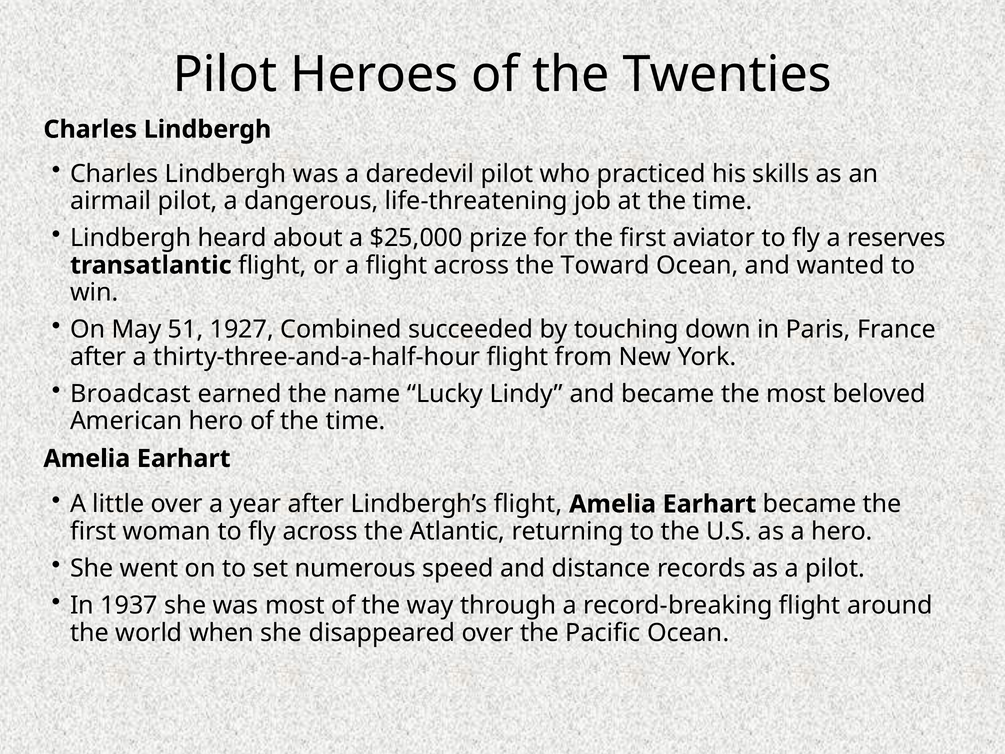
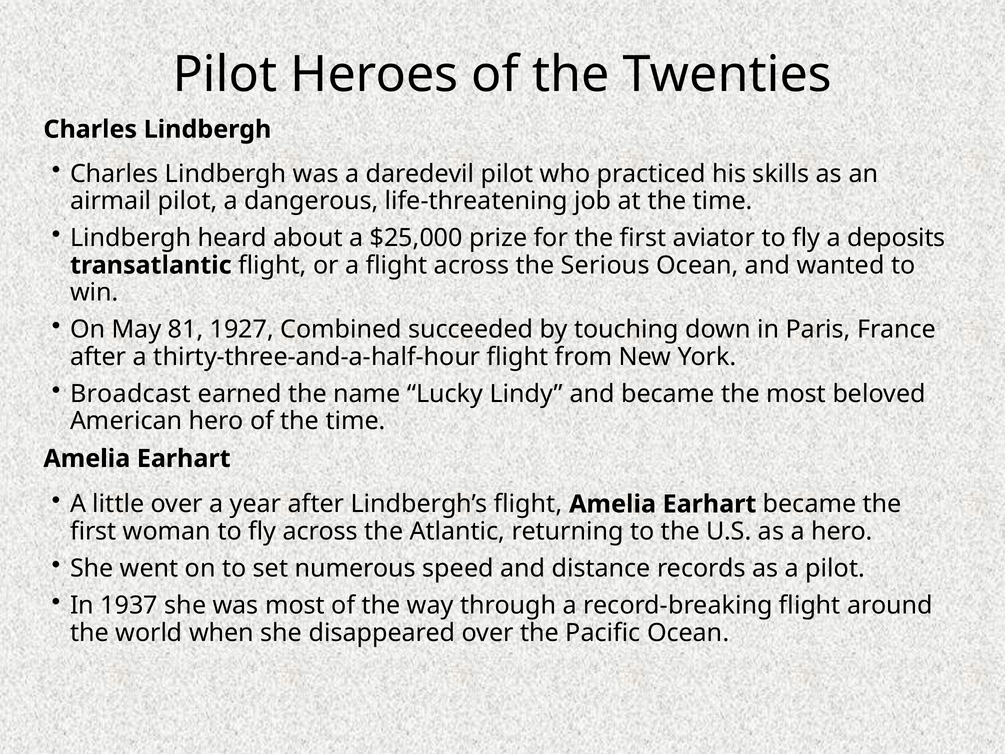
reserves: reserves -> deposits (896, 238)
Toward: Toward -> Serious (605, 265)
51: 51 -> 81 (186, 330)
